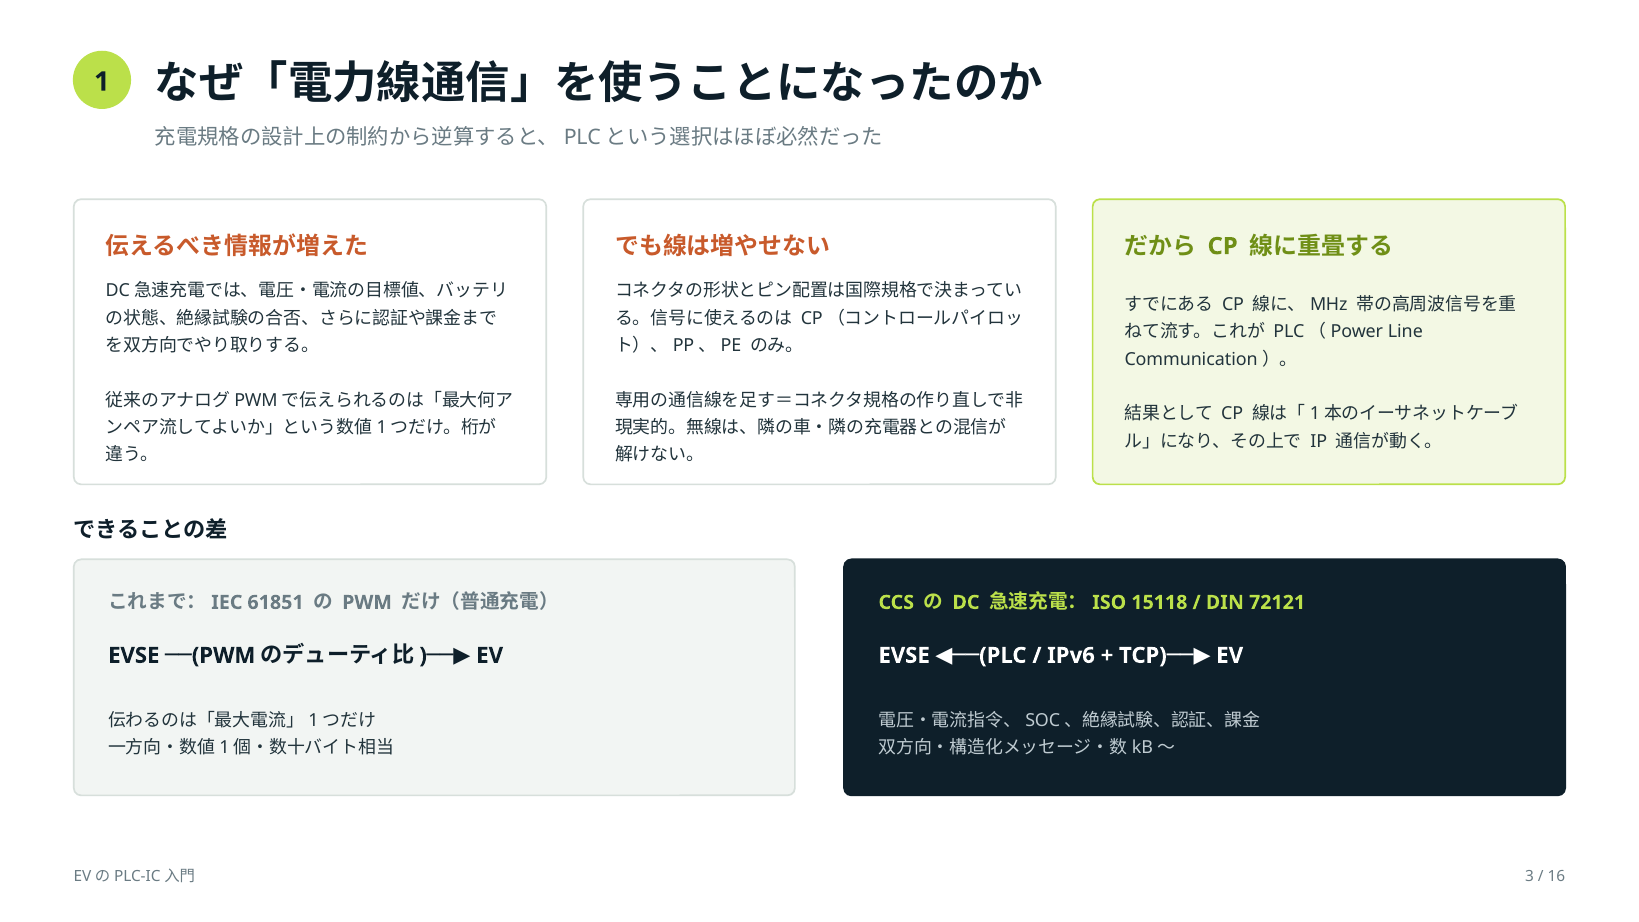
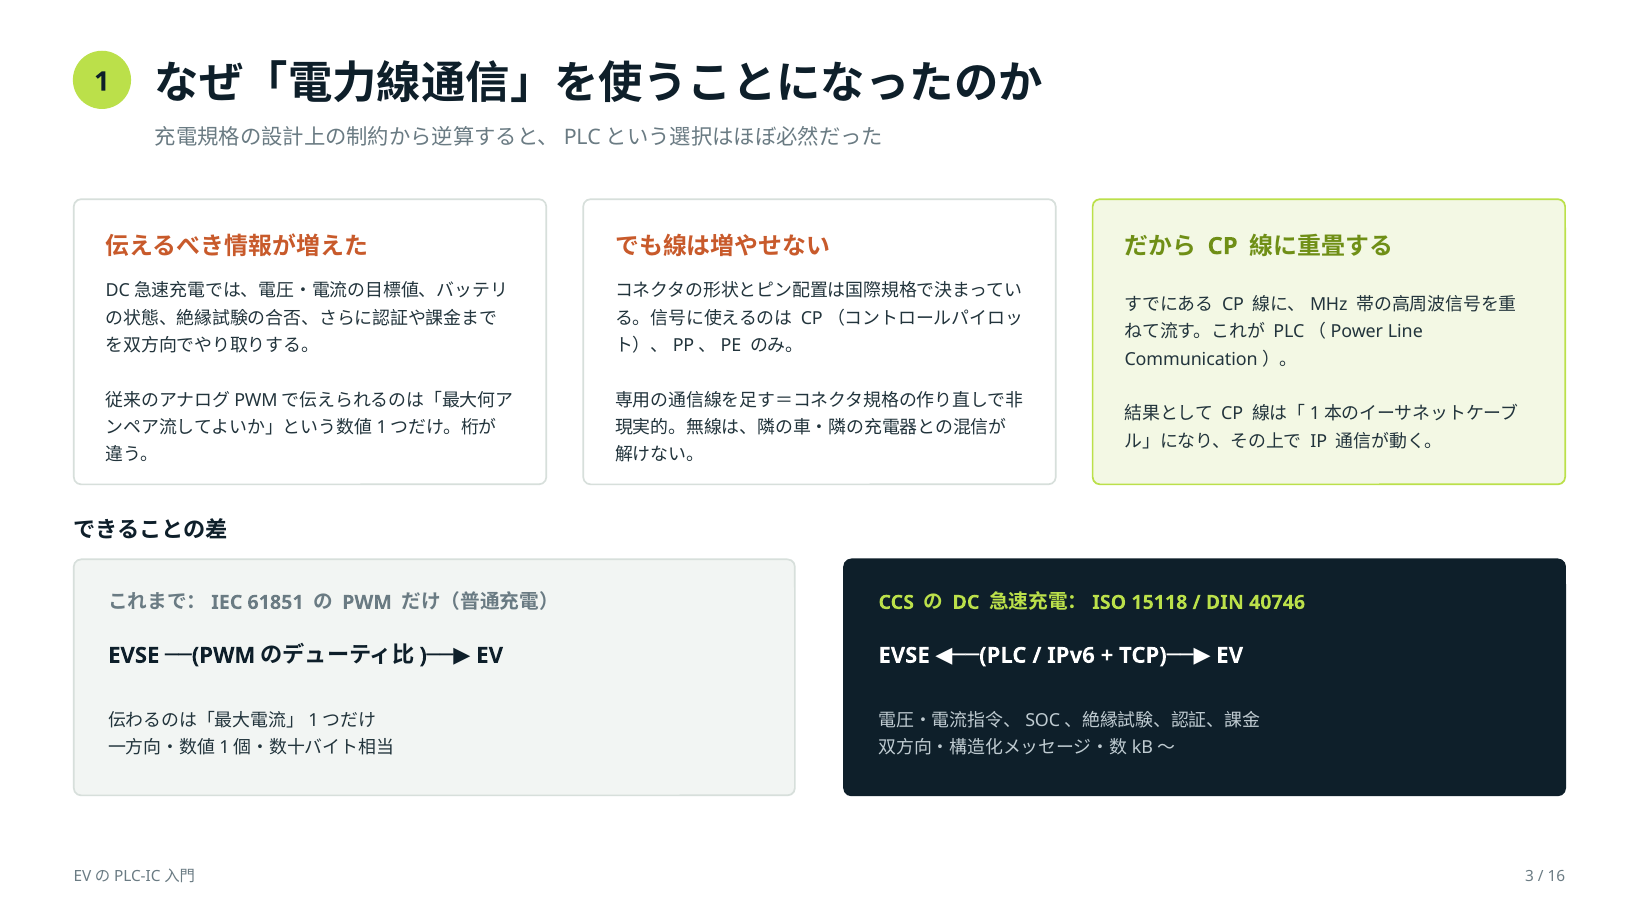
72121: 72121 -> 40746 (1277, 602)
